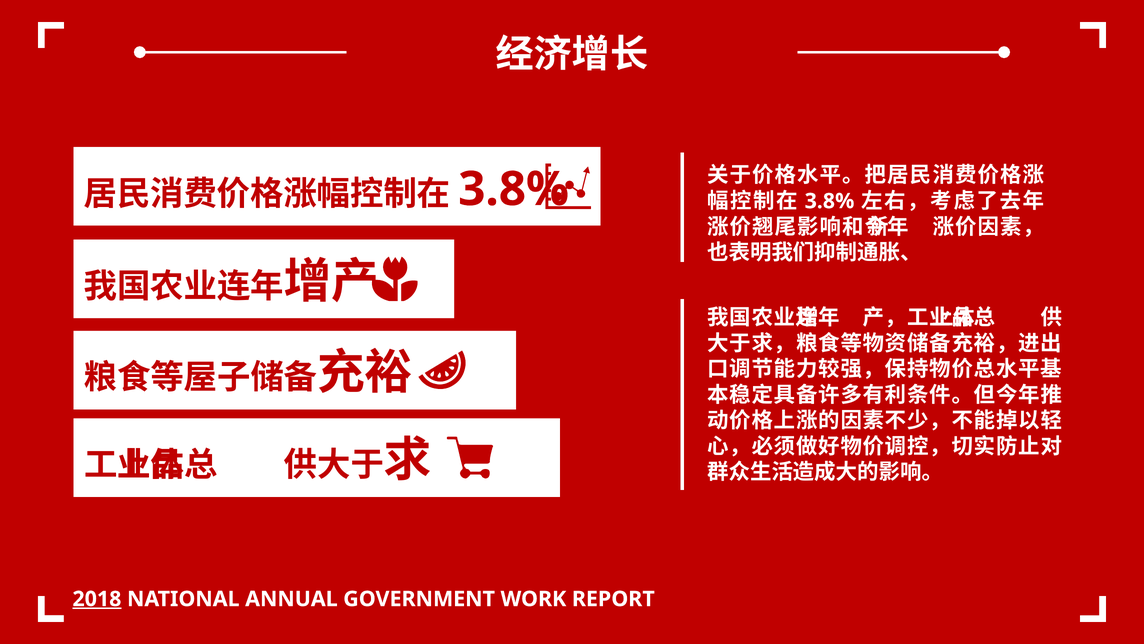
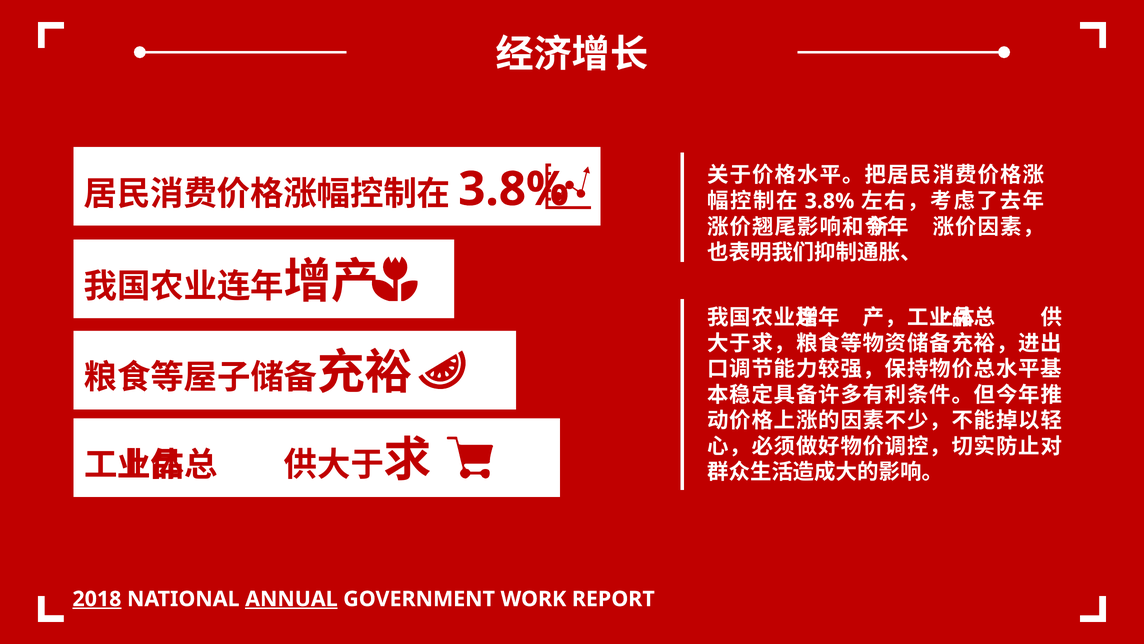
ANNUAL underline: none -> present (291, 599)
